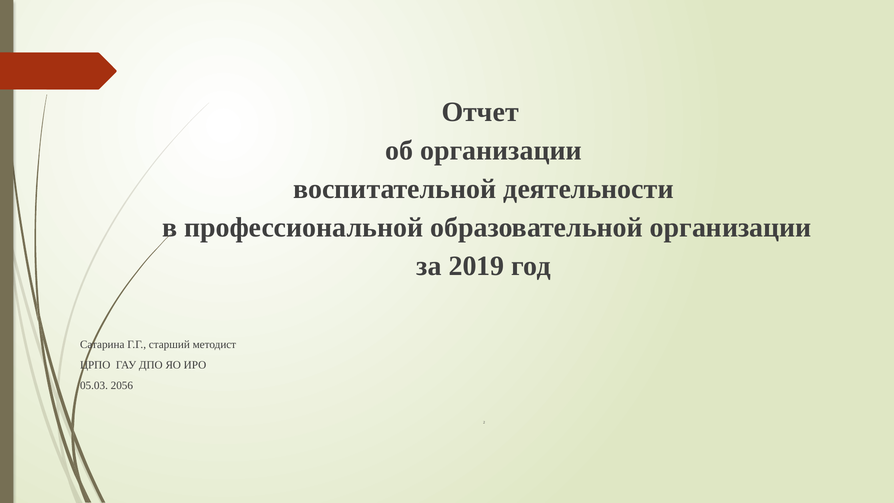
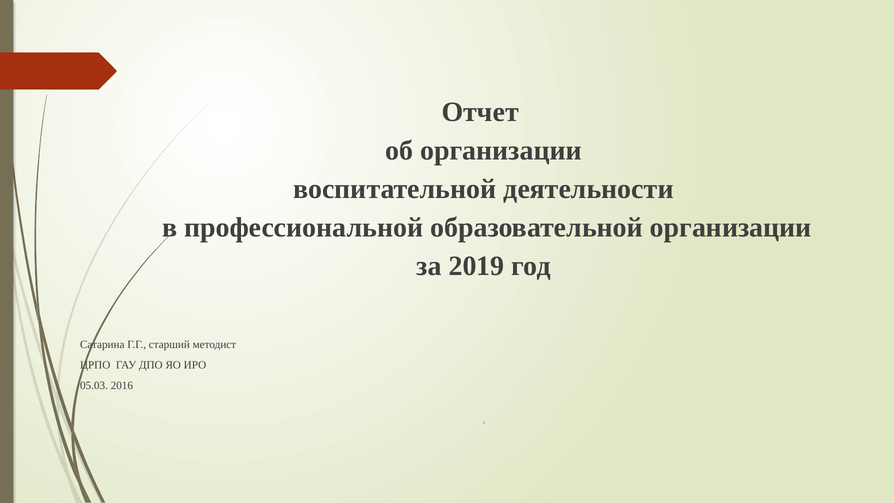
2056: 2056 -> 2016 (122, 385)
